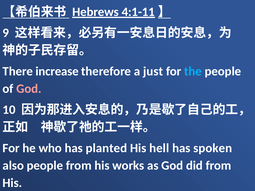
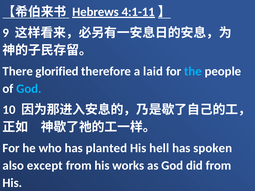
increase: increase -> glorified (57, 71)
just: just -> laid (153, 71)
God colour: pink -> light blue (29, 89)
also people: people -> except (45, 166)
